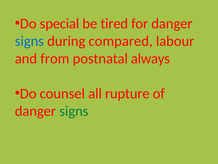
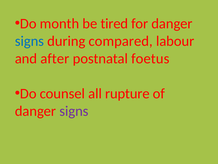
special: special -> month (59, 24)
from: from -> after (55, 58)
always: always -> foetus (150, 58)
signs colour: green -> purple (74, 111)
